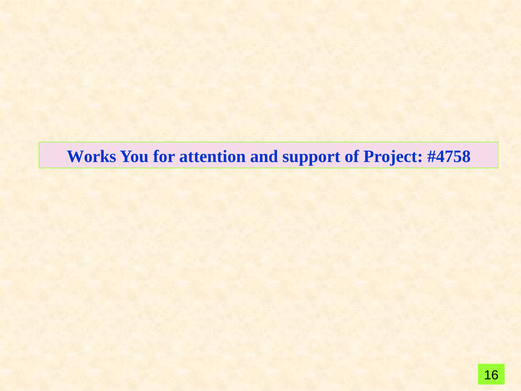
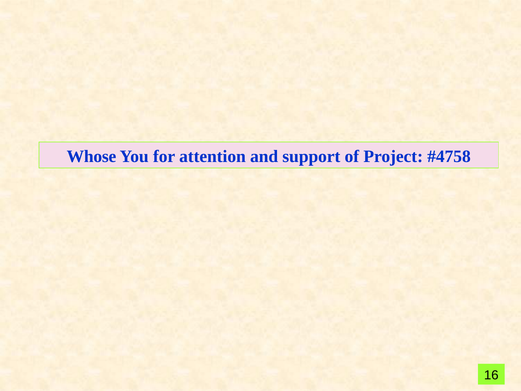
Works: Works -> Whose (91, 156)
